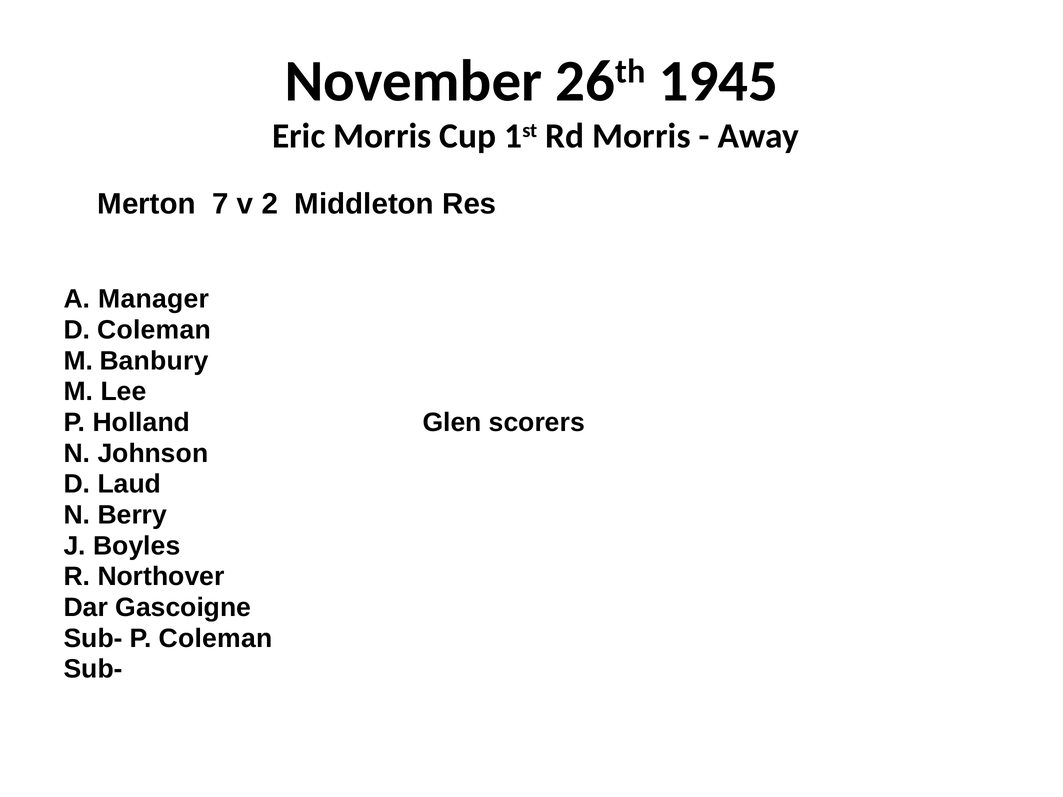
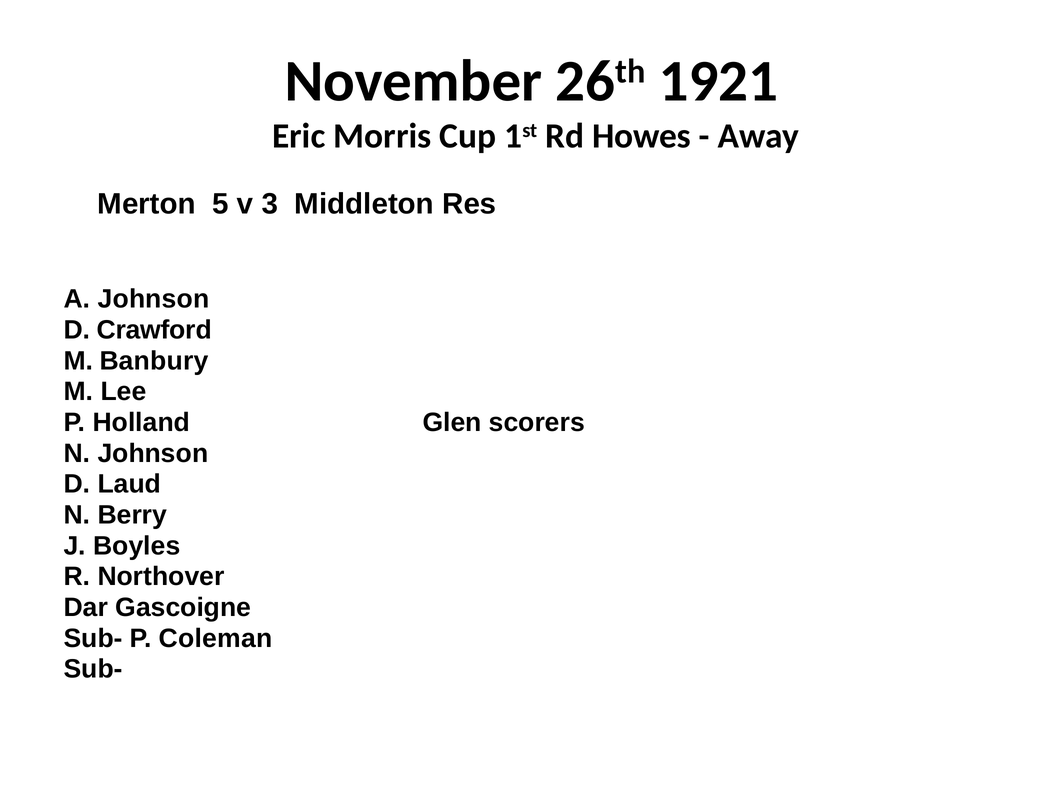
1945: 1945 -> 1921 (719, 81)
Rd Morris: Morris -> Howes (642, 136)
7: 7 -> 5 (221, 204)
2: 2 -> 3 (270, 204)
A Manager: Manager -> Johnson (154, 299)
D Coleman: Coleman -> Crawford (154, 330)
